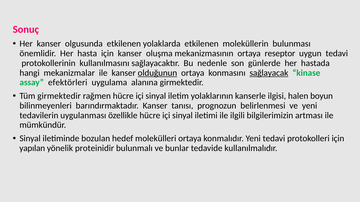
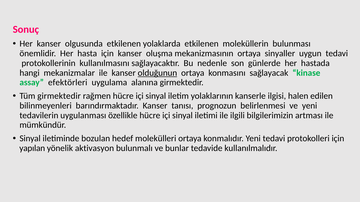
reseptor: reseptor -> sinyaller (280, 54)
sağlayacak underline: present -> none (269, 73)
boyun: boyun -> edilen (322, 96)
proteinidir: proteinidir -> aktivasyon (95, 149)
